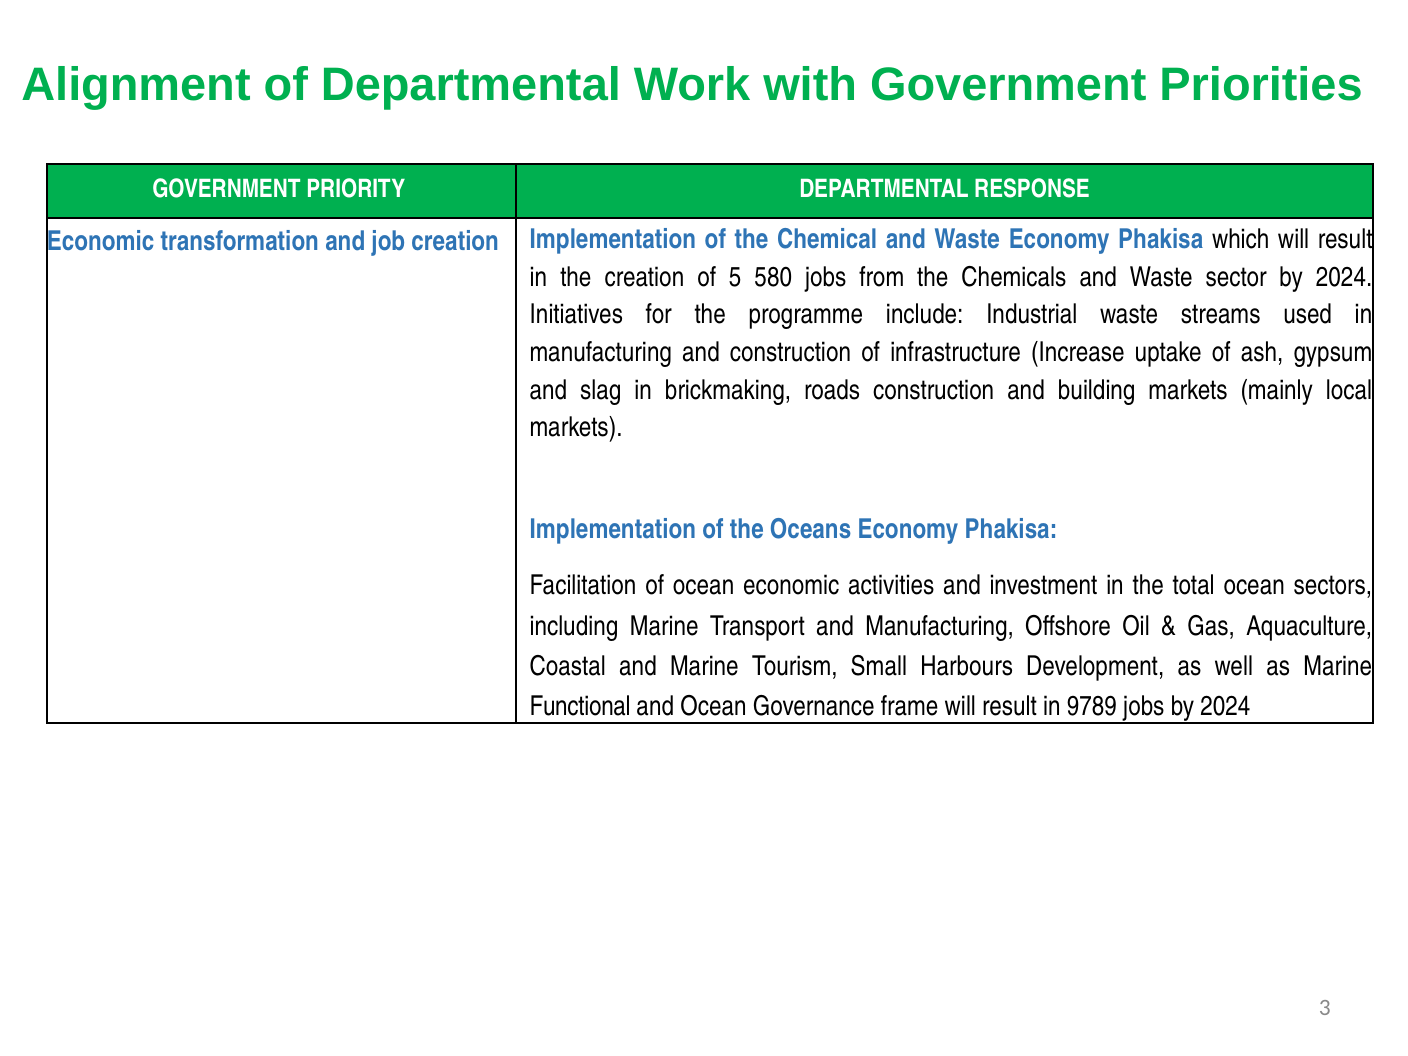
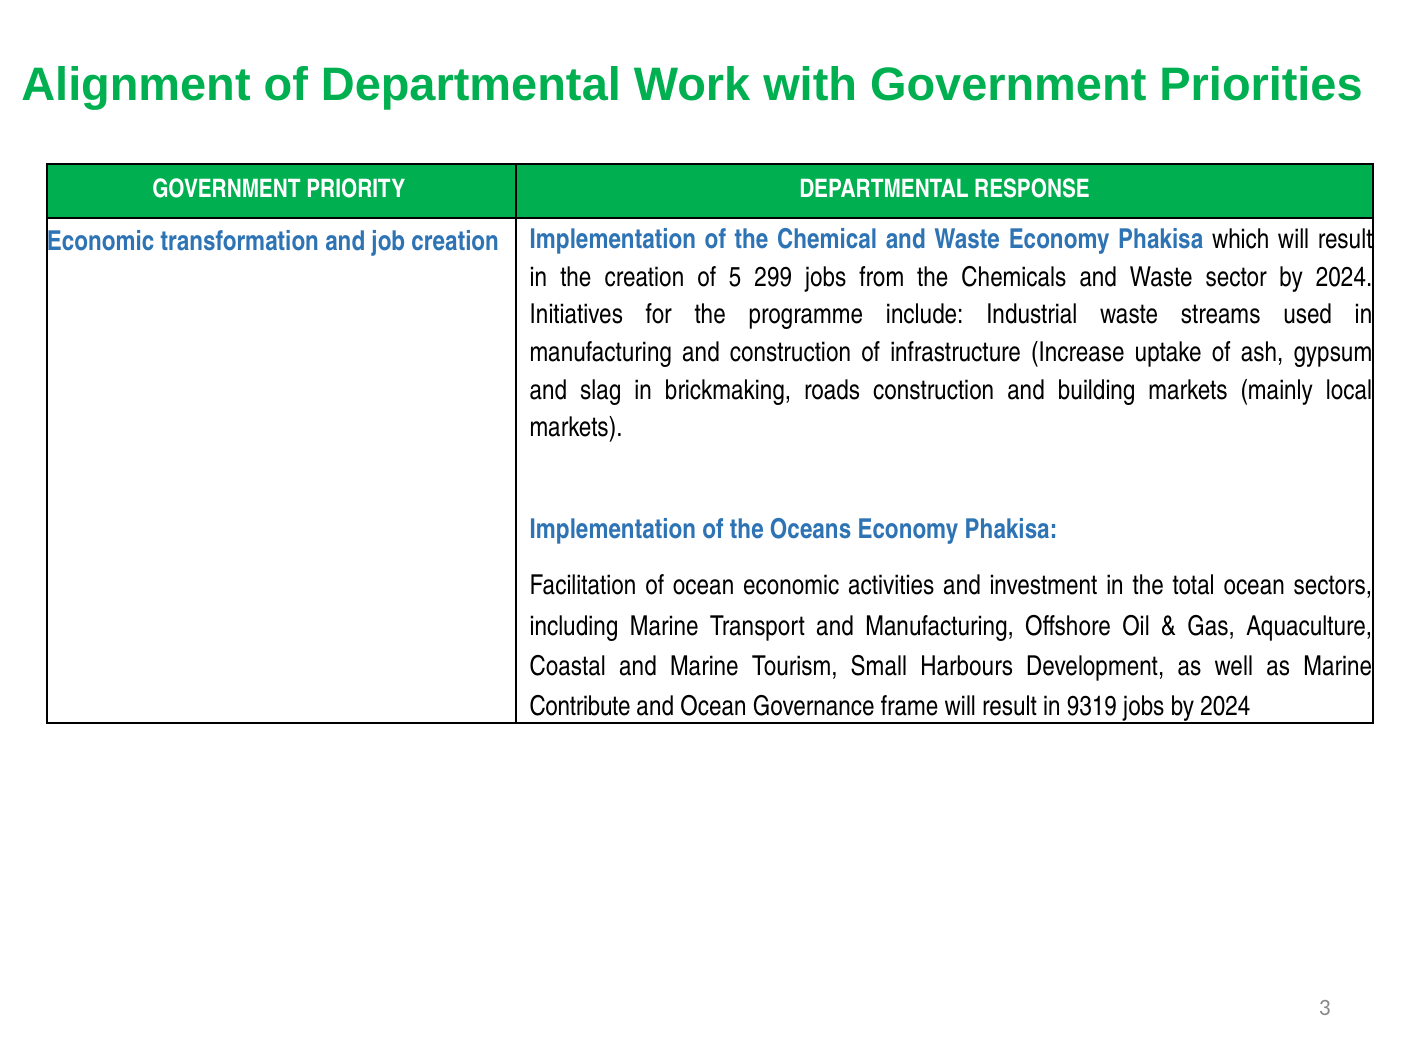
580: 580 -> 299 (773, 277)
Functional: Functional -> Contribute (580, 706)
9789: 9789 -> 9319 (1092, 706)
